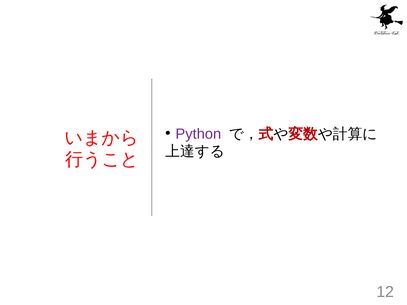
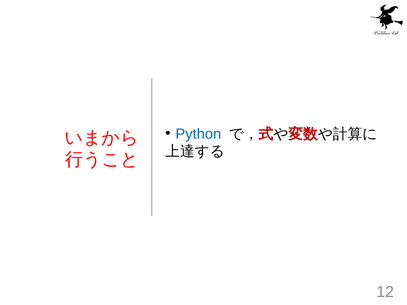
Python colour: purple -> blue (198, 134)
